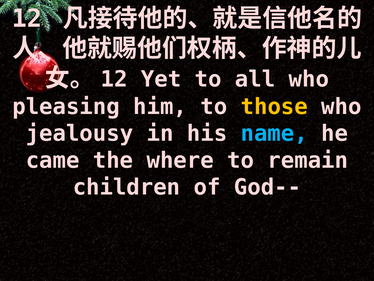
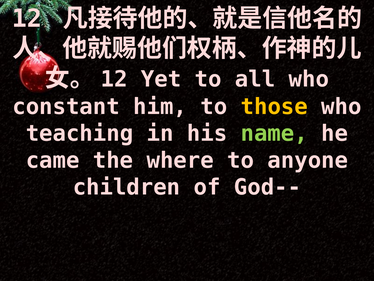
pleasing: pleasing -> constant (66, 107)
jealousy: jealousy -> teaching (80, 133)
name colour: light blue -> light green (274, 133)
remain: remain -> anyone (308, 160)
